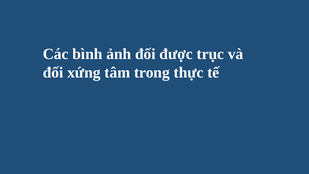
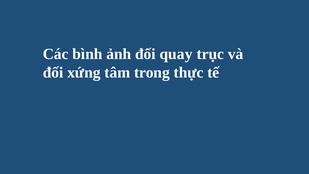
được: được -> quay (176, 54)
